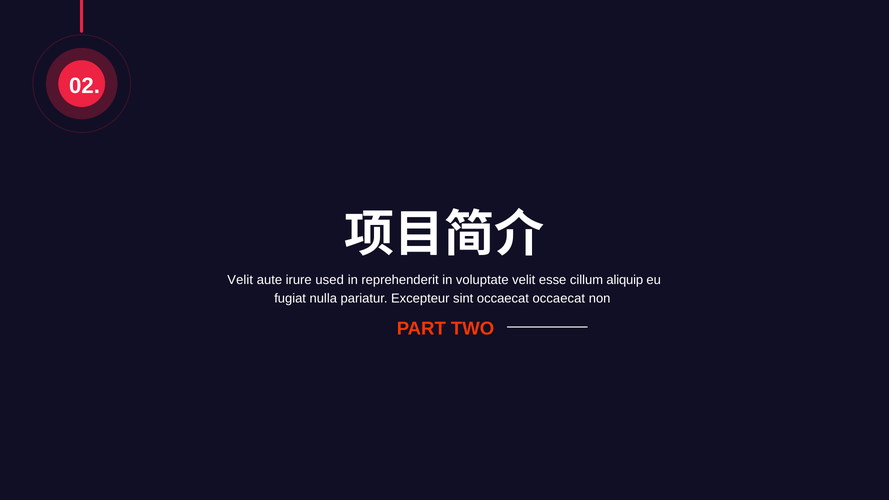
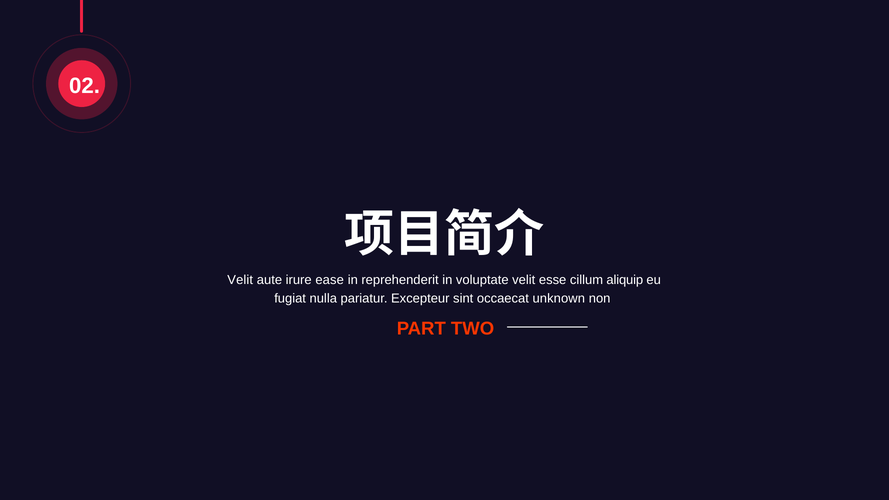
used: used -> ease (330, 280)
occaecat occaecat: occaecat -> unknown (559, 298)
